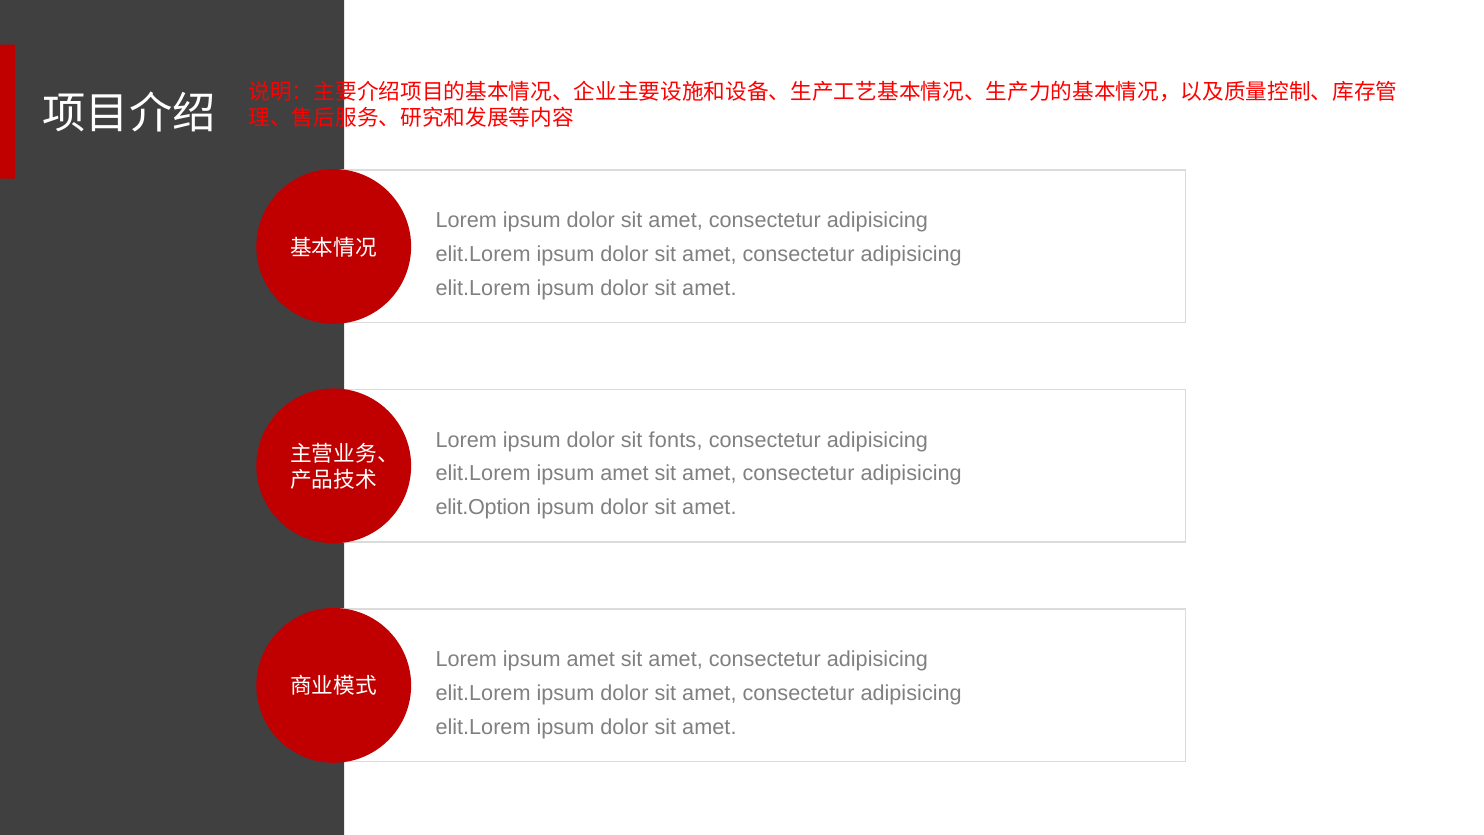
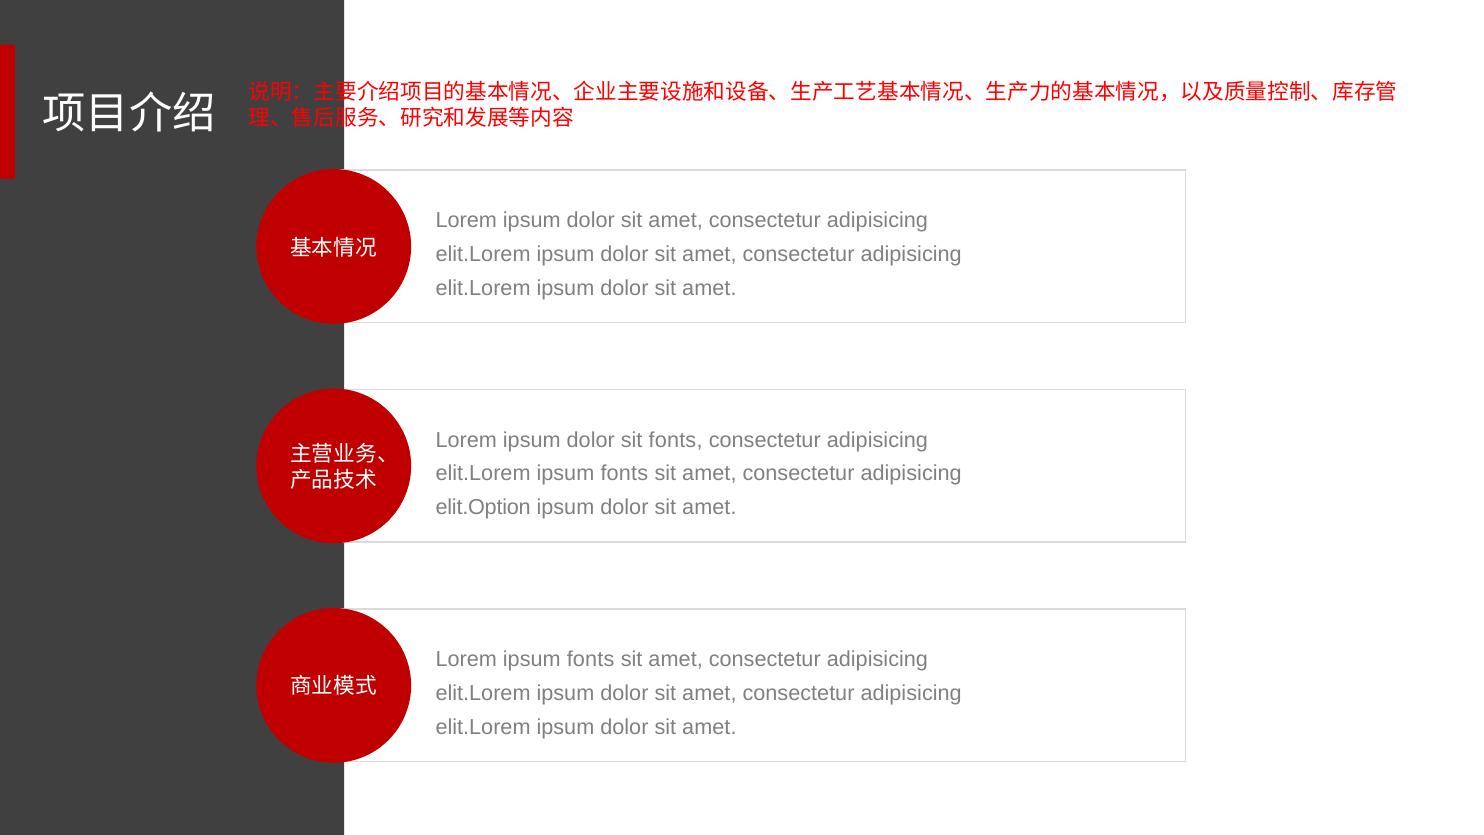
elit.Lorem ipsum amet: amet -> fonts (624, 474)
Lorem ipsum amet: amet -> fonts (591, 659)
